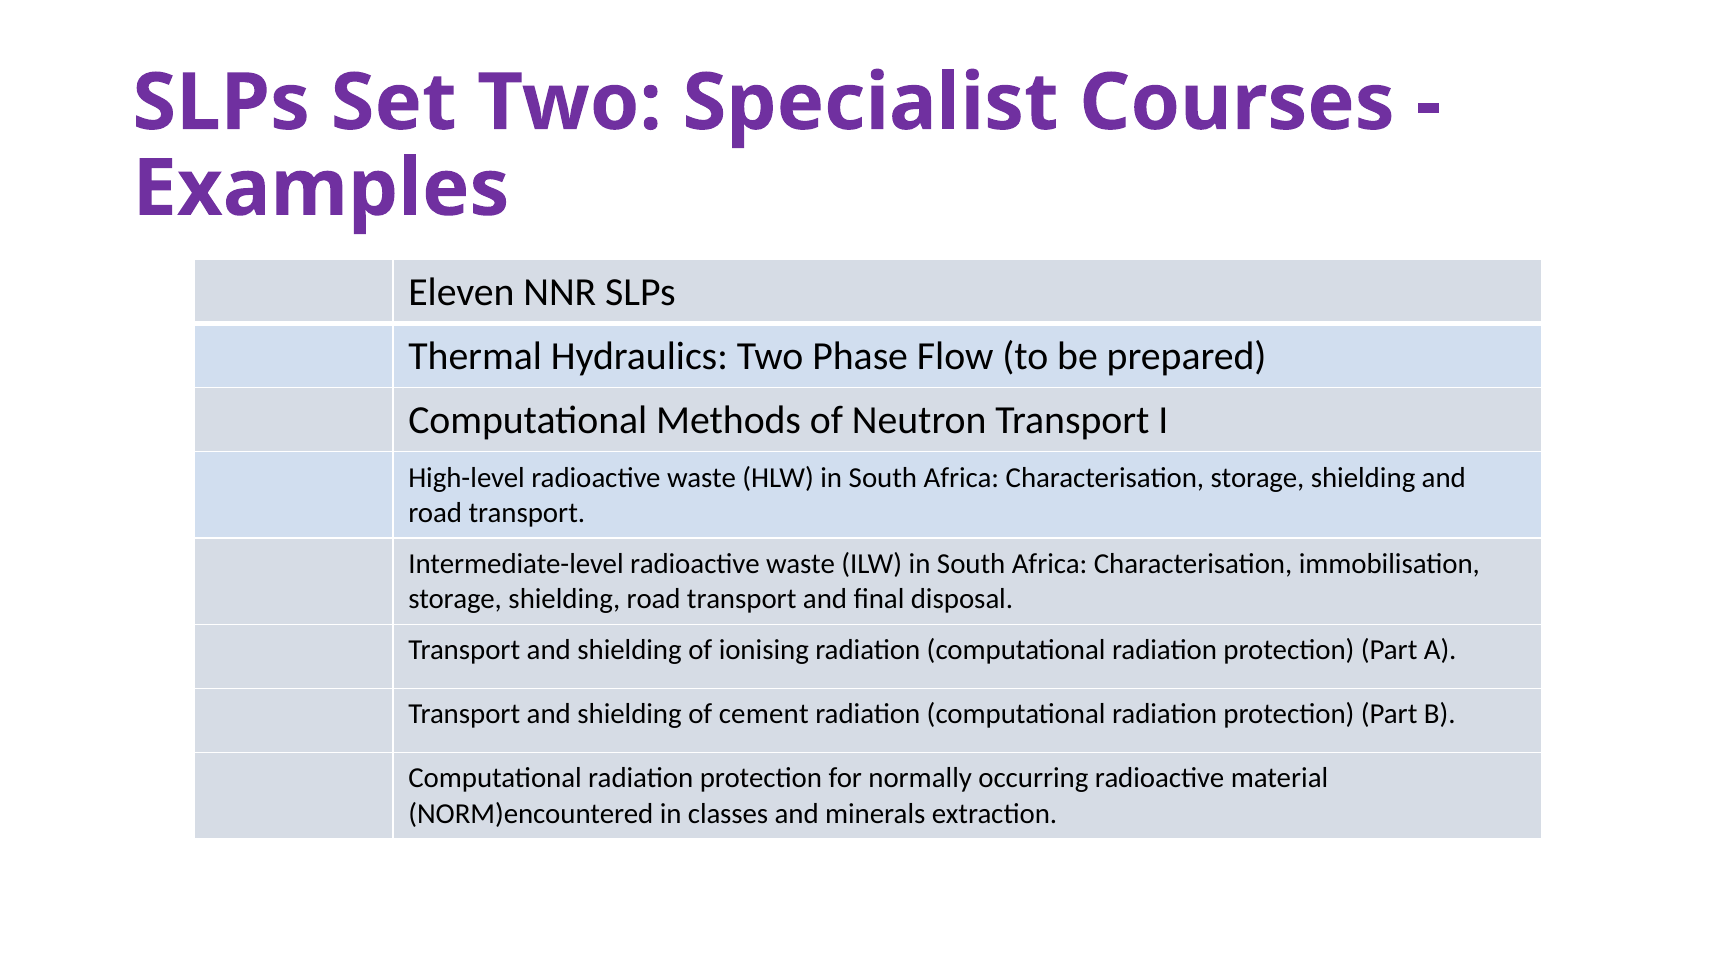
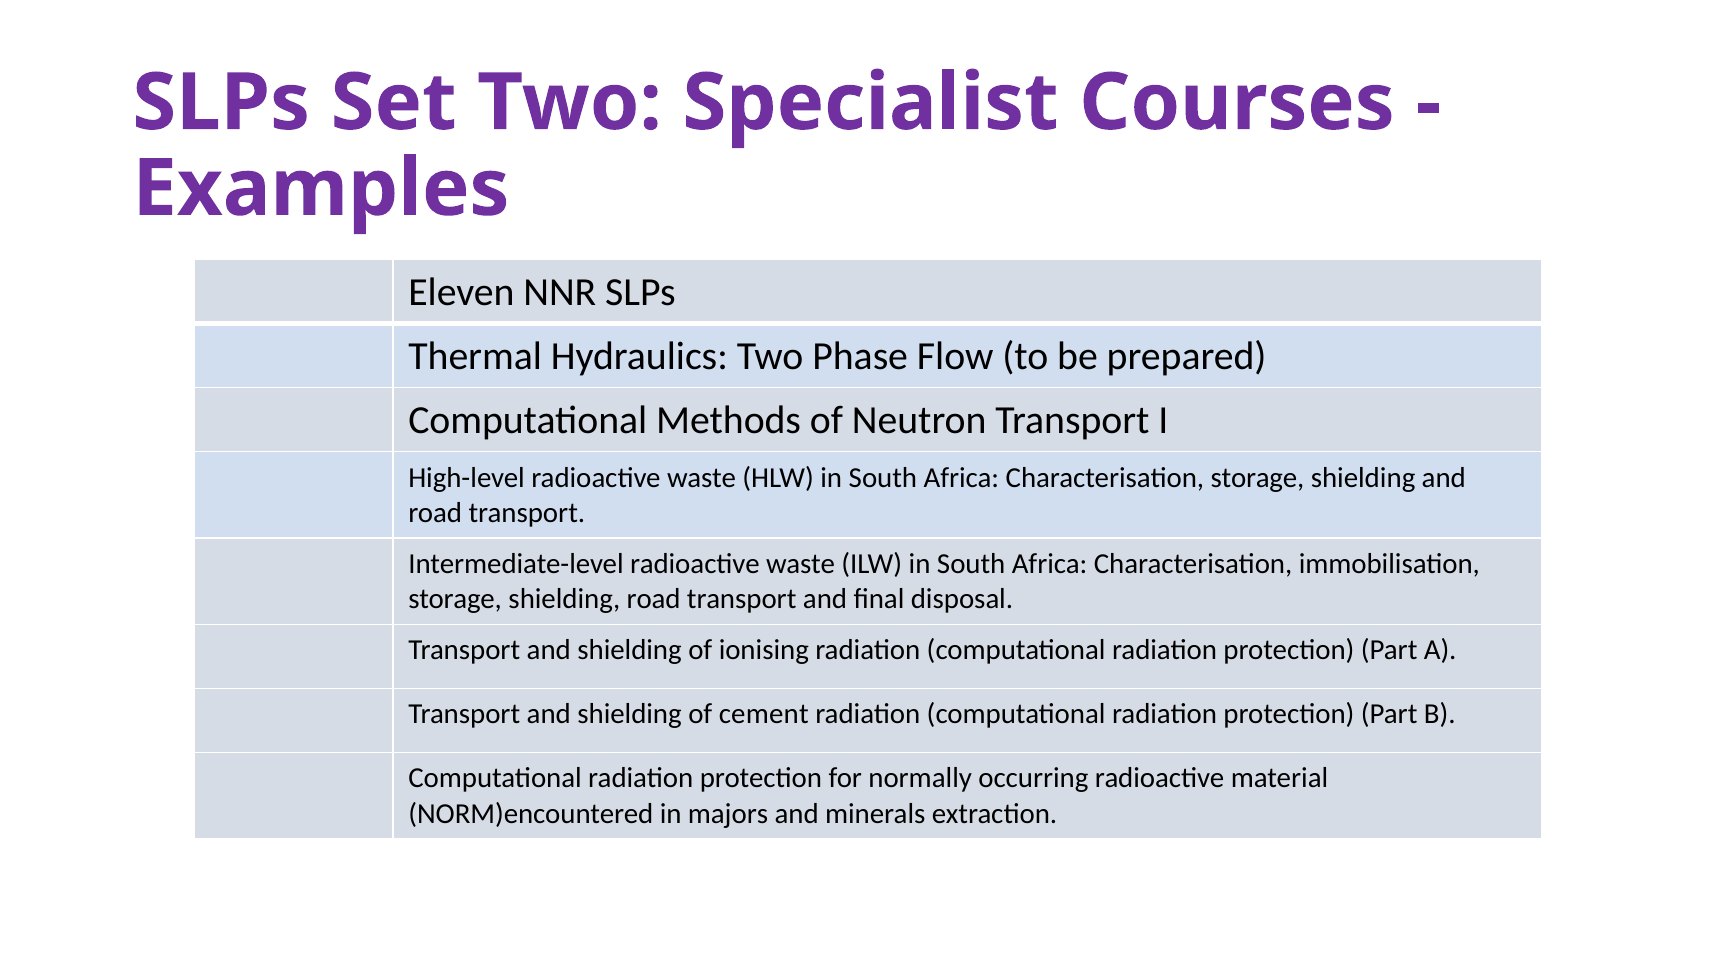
classes: classes -> majors (728, 814)
